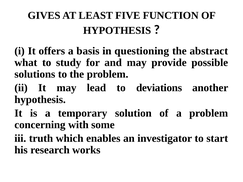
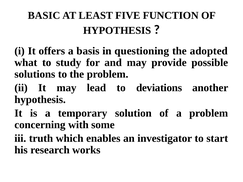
GIVES: GIVES -> BASIC (44, 16)
abstract: abstract -> adopted (209, 51)
